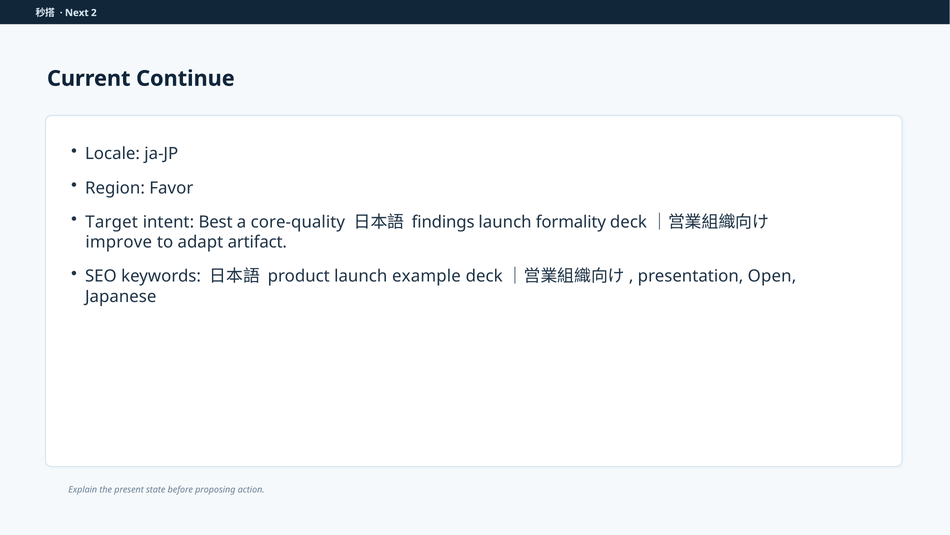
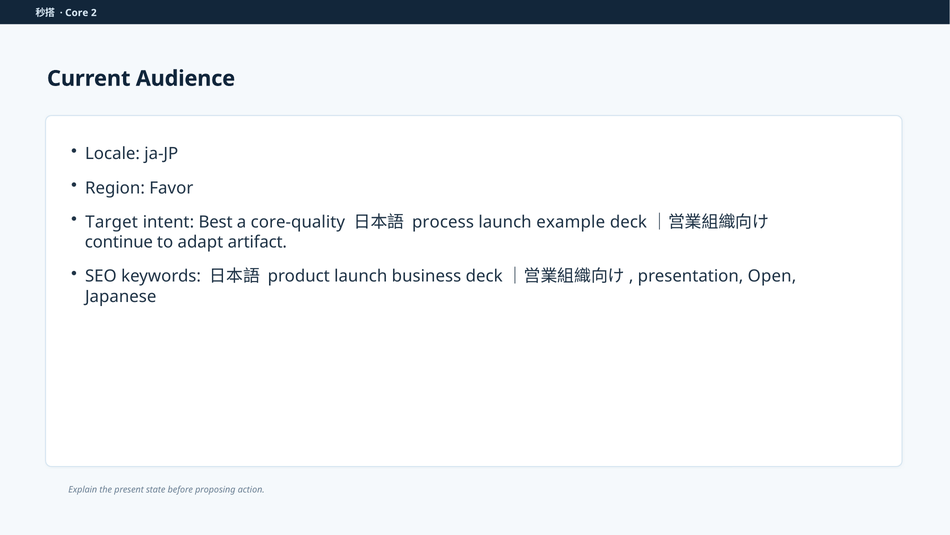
Next: Next -> Core (77, 13)
Continue: Continue -> Audience (185, 78)
findings: findings -> process (443, 222)
formality: formality -> example (571, 222)
improve: improve -> continue (119, 242)
example: example -> business (427, 276)
